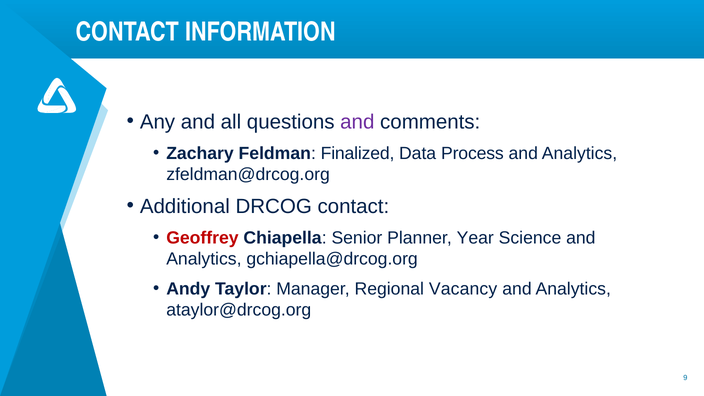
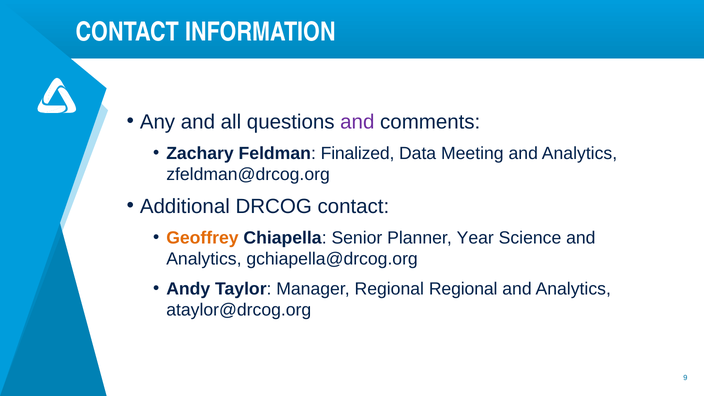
Process: Process -> Meeting (472, 153)
Geoffrey colour: red -> orange (202, 238)
Regional Vacancy: Vacancy -> Regional (463, 289)
